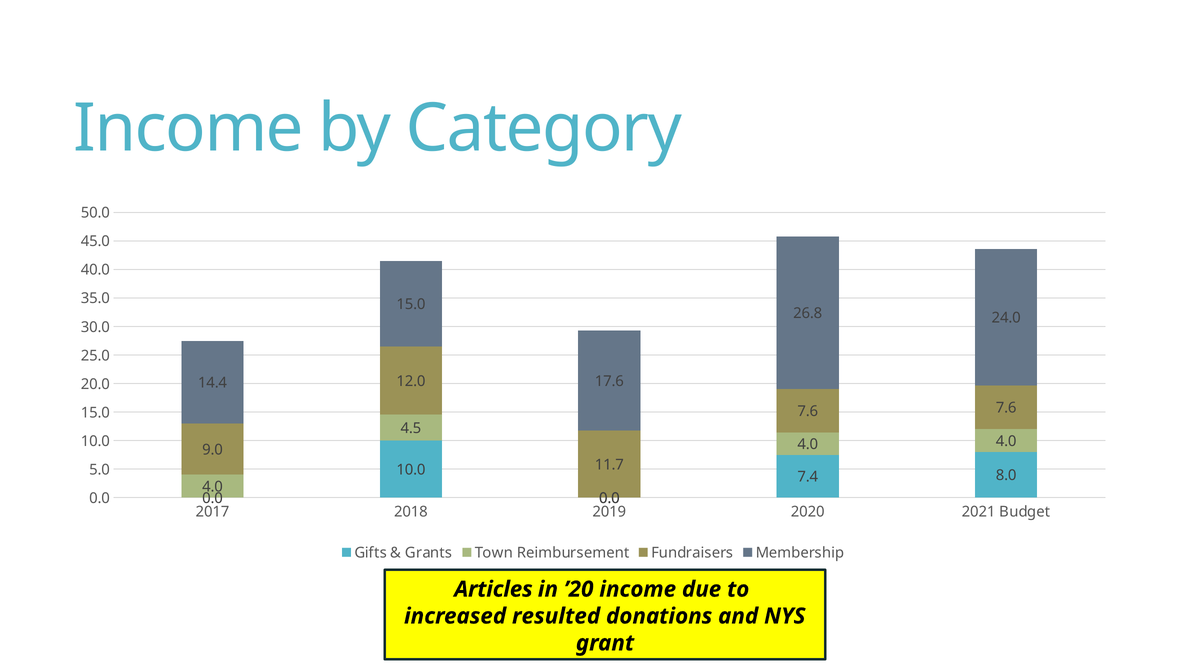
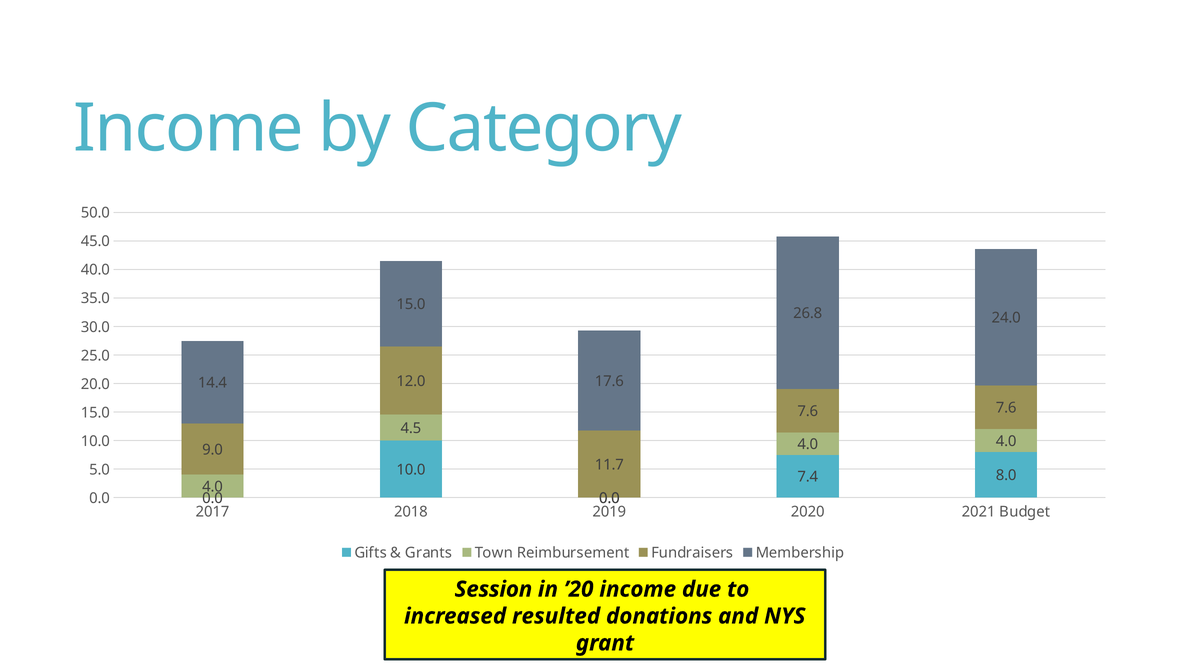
Articles: Articles -> Session (493, 589)
